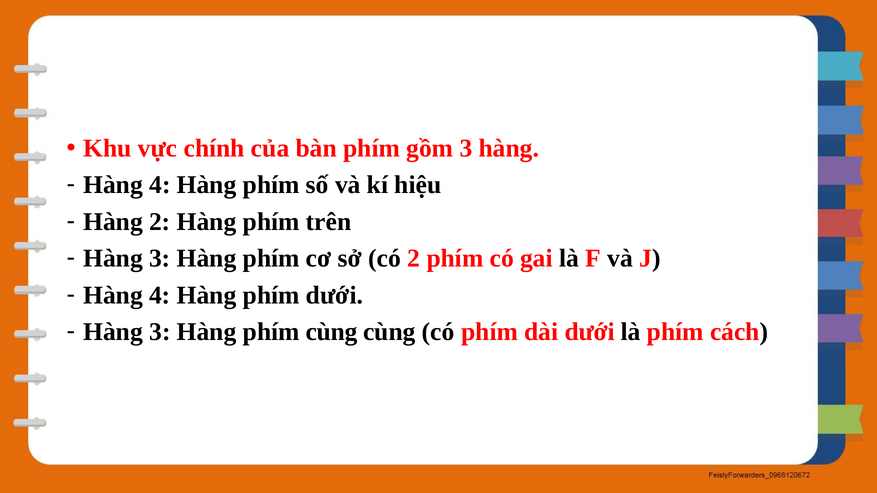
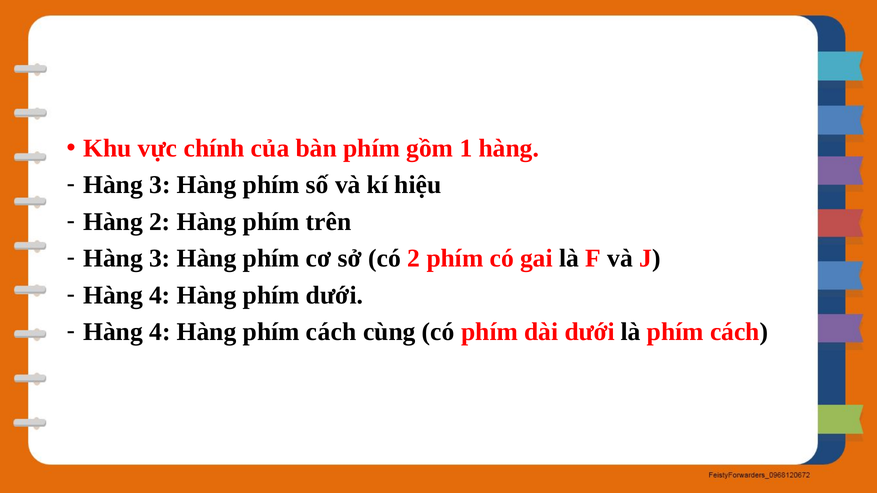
gồm 3: 3 -> 1 (466, 148)
4: 4 -> 3 (160, 185)
3: 3 -> 4 (160, 332)
Hàng phím cùng: cùng -> cách (331, 332)
